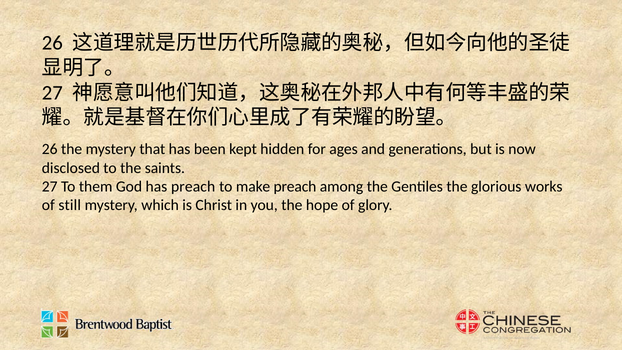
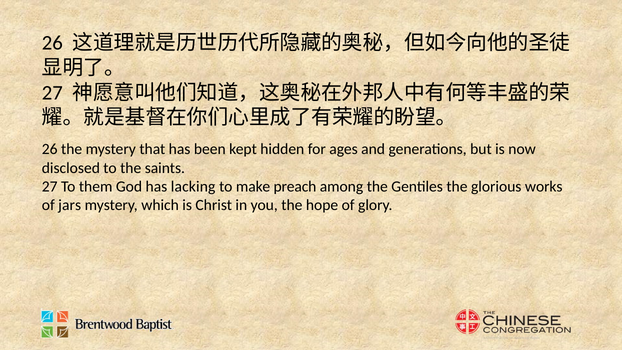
has preach: preach -> lacking (193, 187)
still: still -> jars (70, 205)
